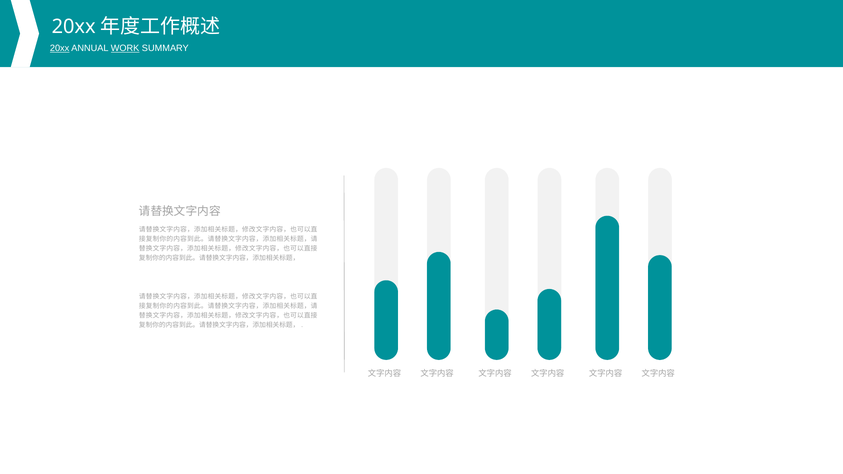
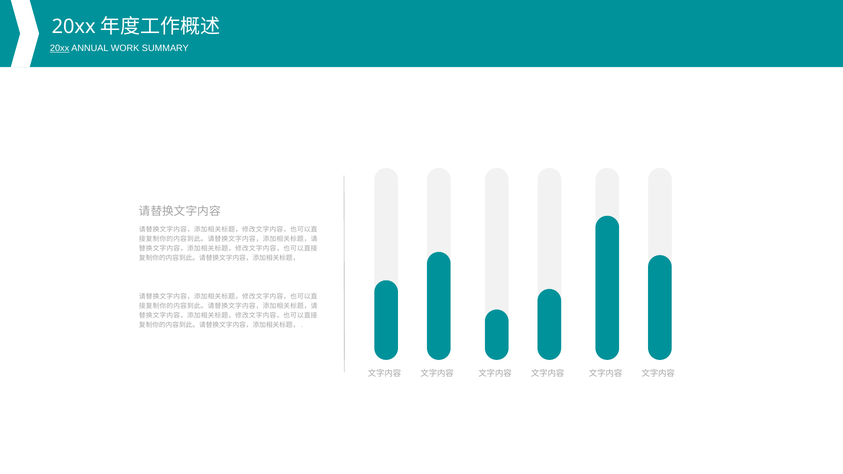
WORK underline: present -> none (125, 48)
